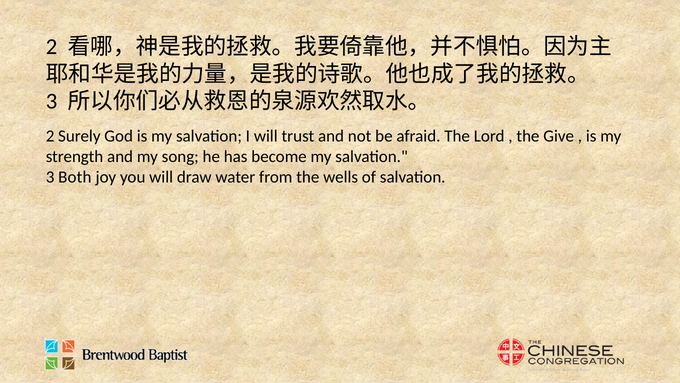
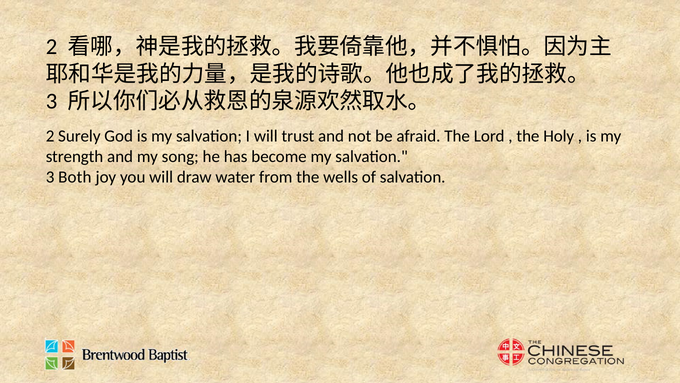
Give: Give -> Holy (559, 136)
